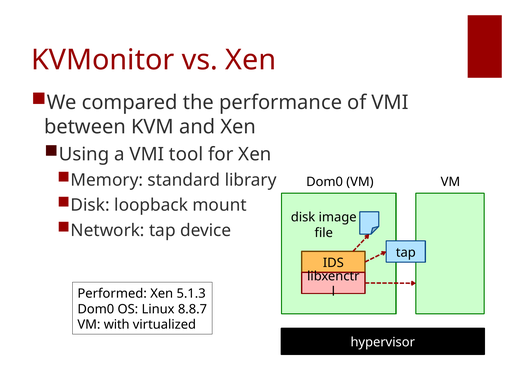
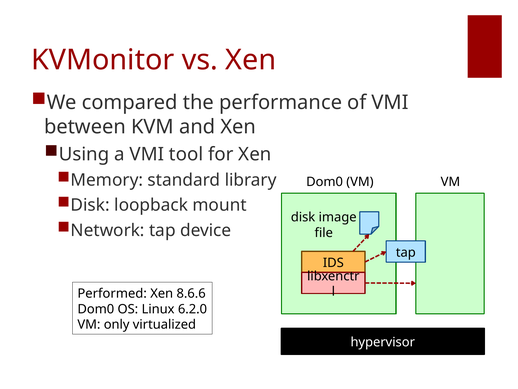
5.1.3: 5.1.3 -> 8.6.6 (191, 293)
8.8.7: 8.8.7 -> 6.2.0 (192, 309)
with: with -> only (117, 324)
